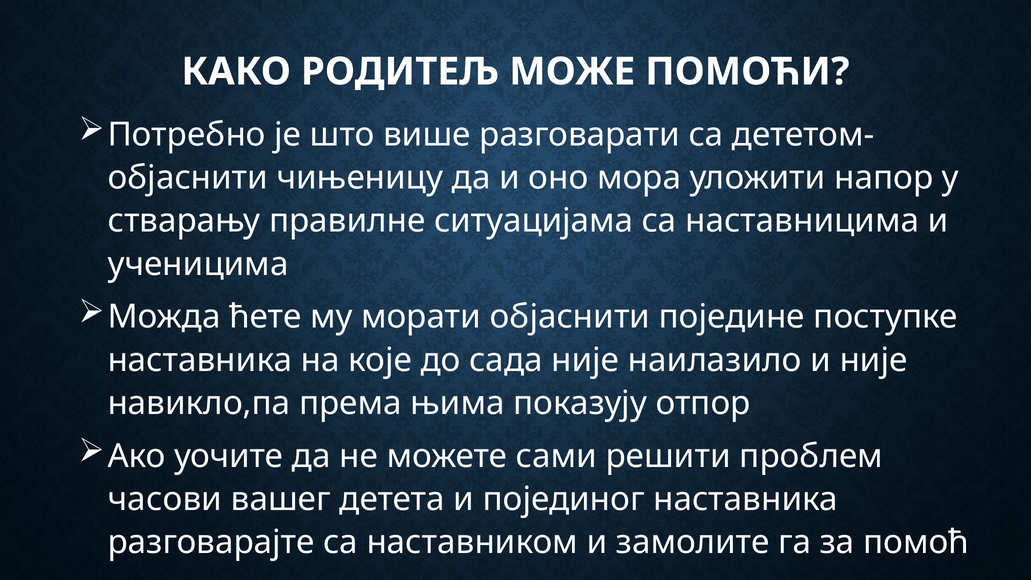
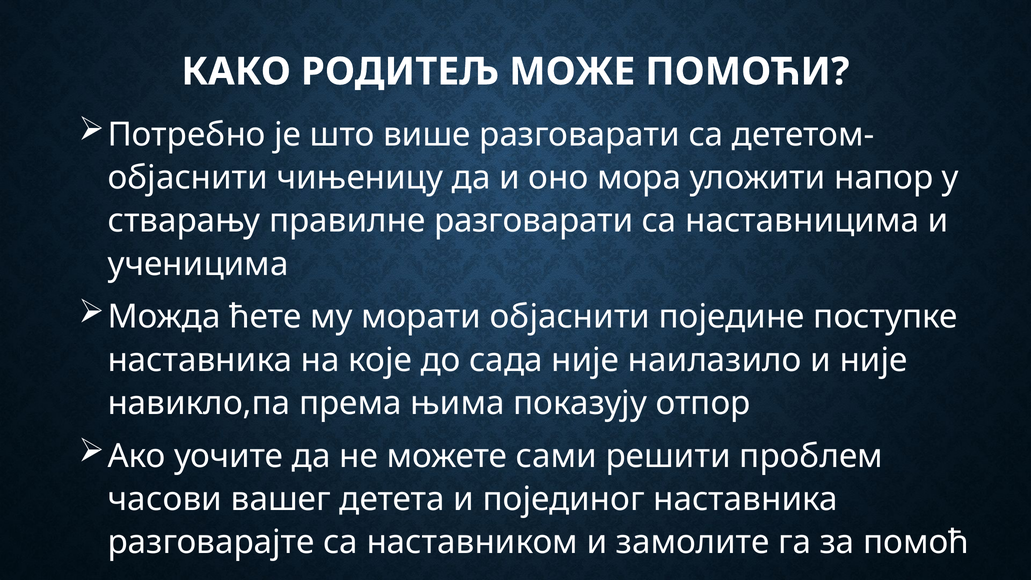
правилне ситуацијама: ситуацијама -> разговарати (534, 221)
